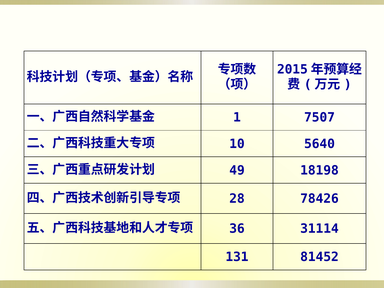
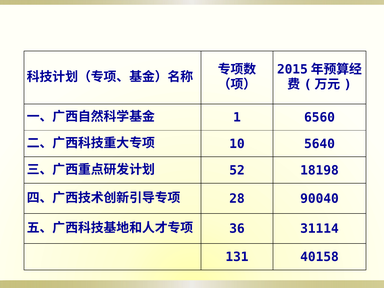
7507: 7507 -> 6560 (320, 117)
49: 49 -> 52 (237, 170)
78426: 78426 -> 90040 (319, 199)
81452: 81452 -> 40158 (319, 257)
